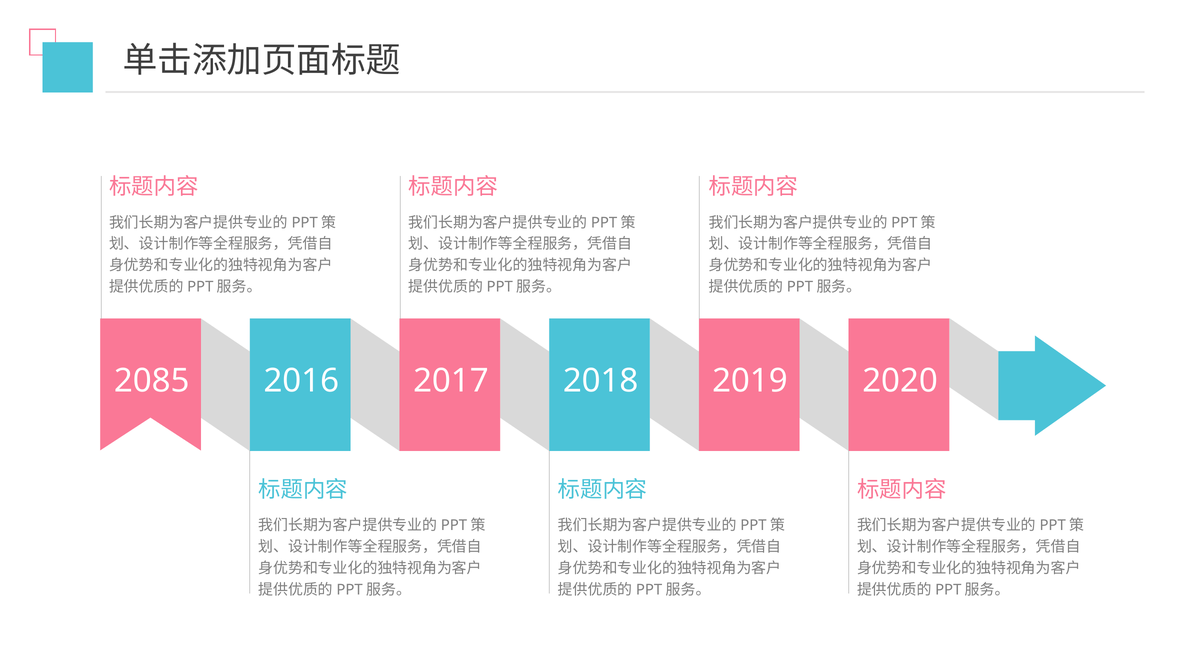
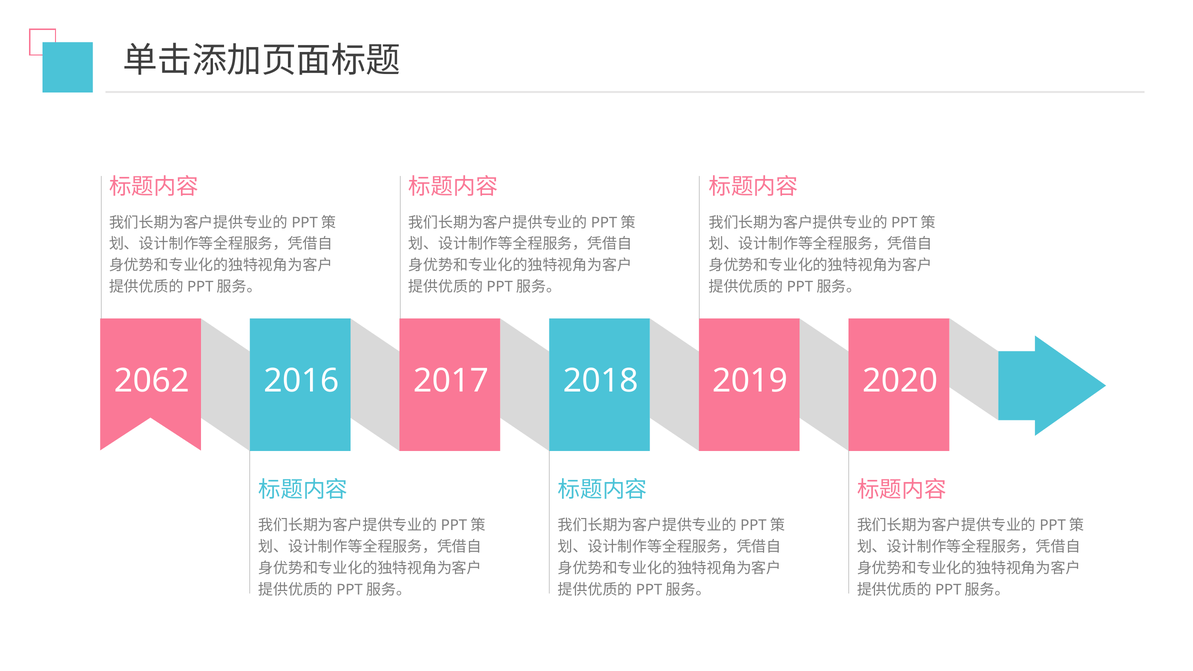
2085: 2085 -> 2062 (152, 381)
